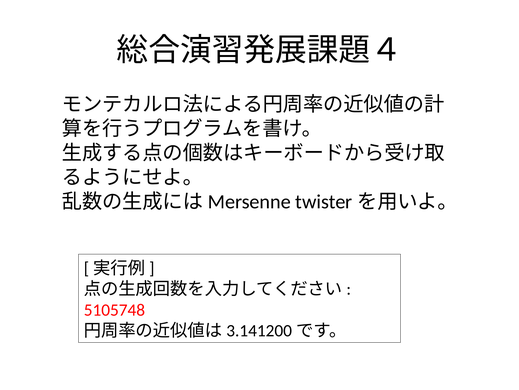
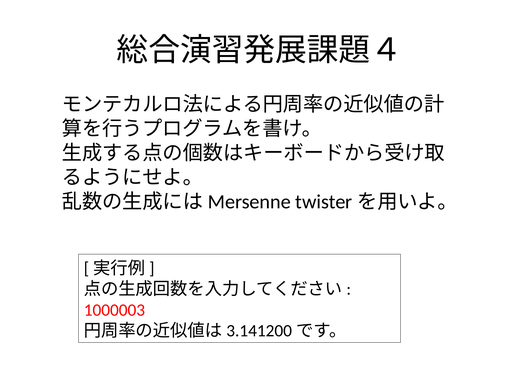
5105748: 5105748 -> 1000003 (114, 309)
